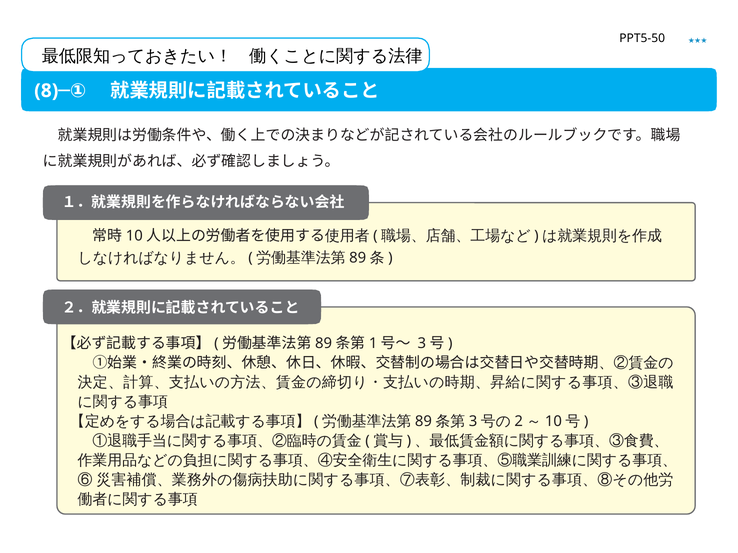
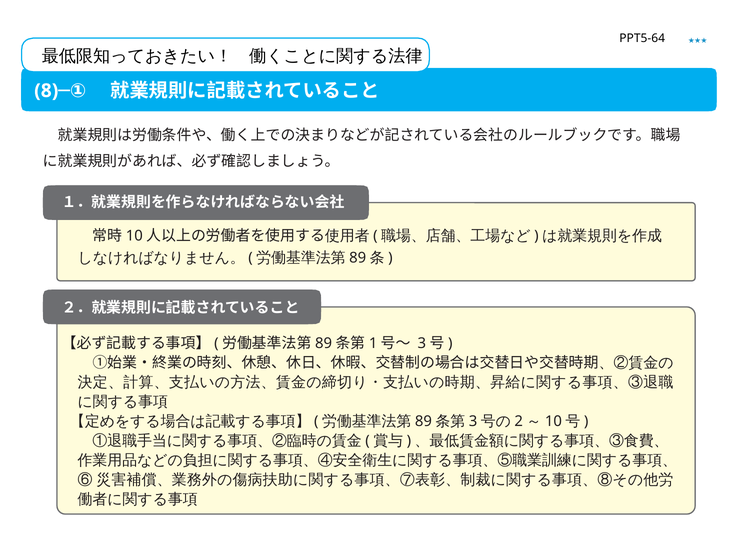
PPT5-50: PPT5-50 -> PPT5-64 (642, 38)
